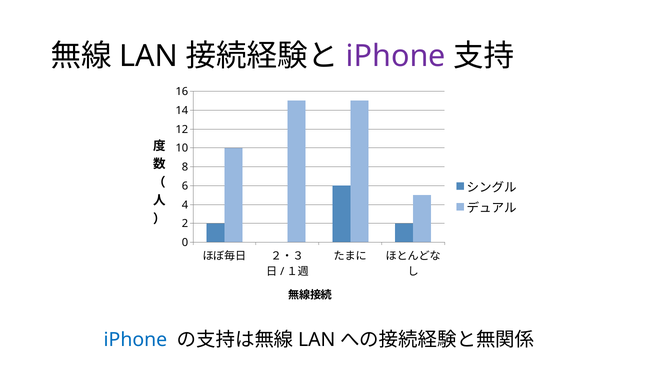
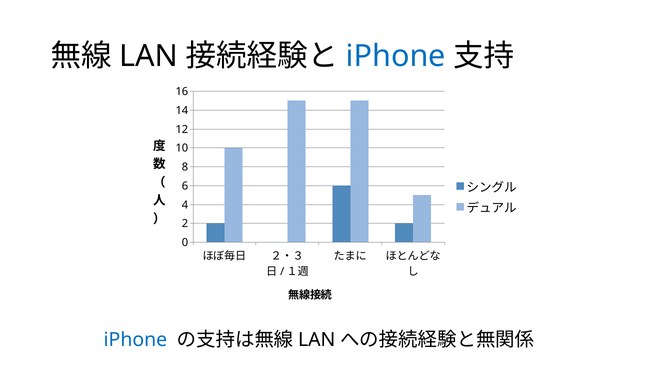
iPhone colour: purple -> blue (396, 56)
